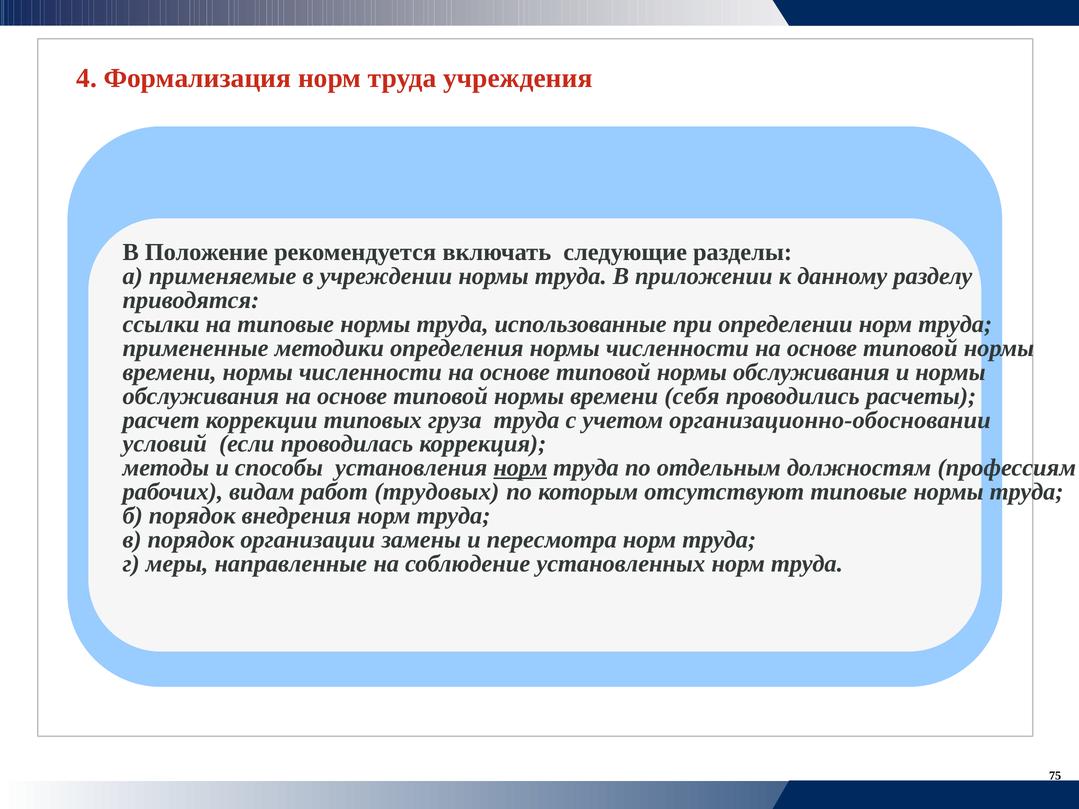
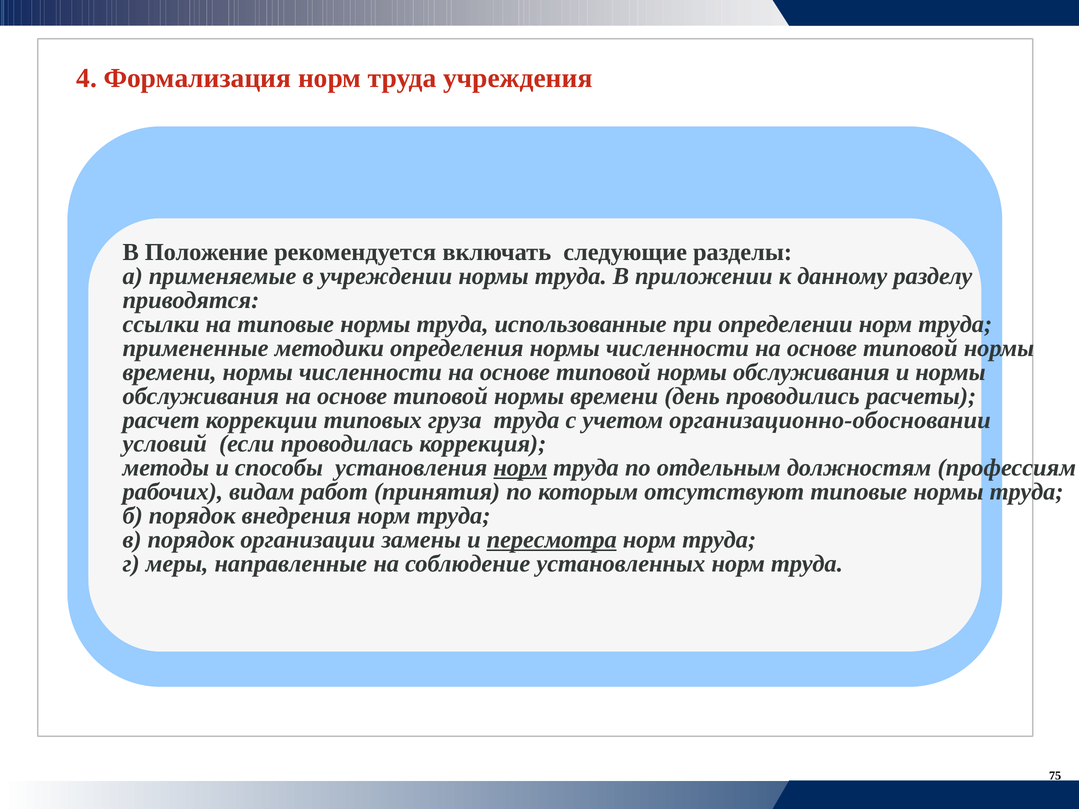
себя: себя -> день (692, 396)
трудовых: трудовых -> принятия (437, 492)
пересмотра underline: none -> present (552, 540)
